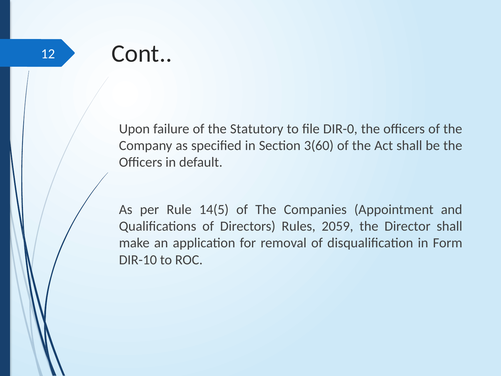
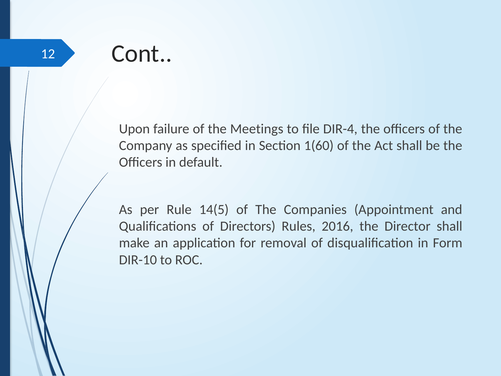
Statutory: Statutory -> Meetings (257, 129)
DIR-0: DIR-0 -> DIR-4 (340, 129)
3(60: 3(60 -> 1(60 (319, 145)
2059: 2059 -> 2016 (337, 226)
